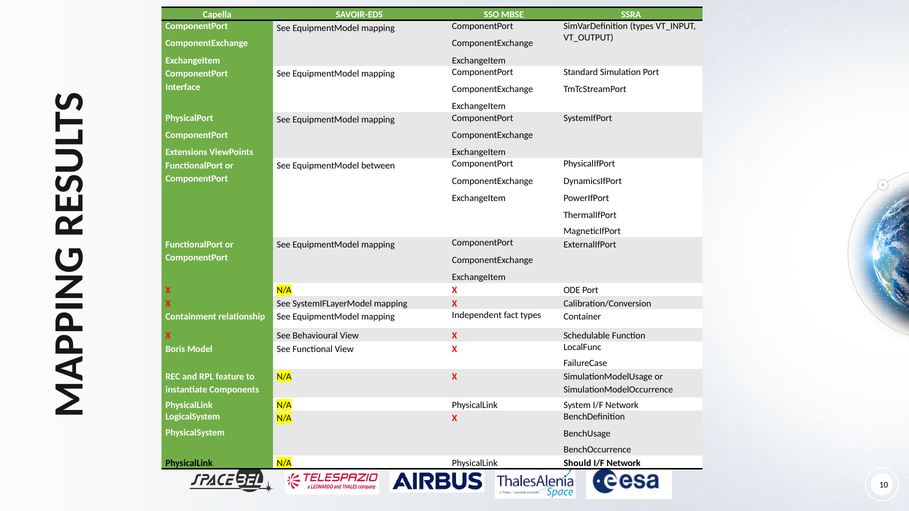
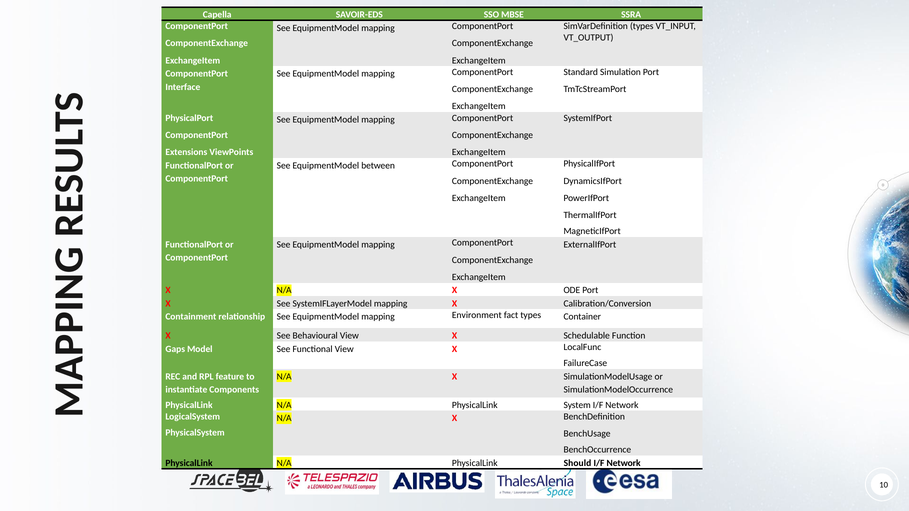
Independent: Independent -> Environment (477, 315)
Boris: Boris -> Gaps (175, 349)
